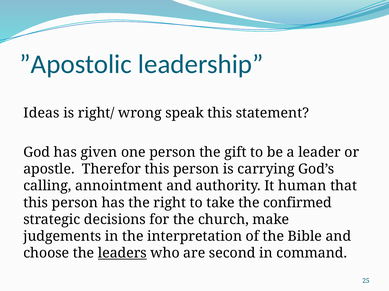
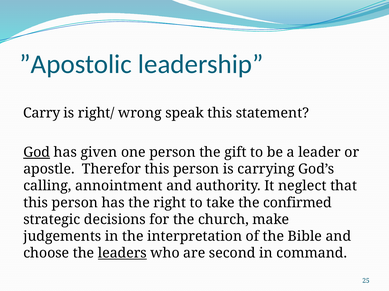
Ideas: Ideas -> Carry (42, 113)
God underline: none -> present (37, 153)
human: human -> neglect (302, 186)
